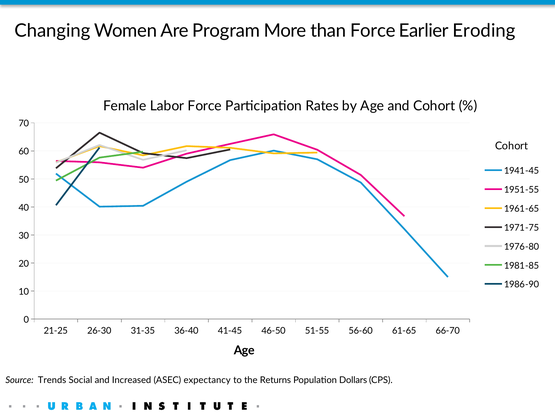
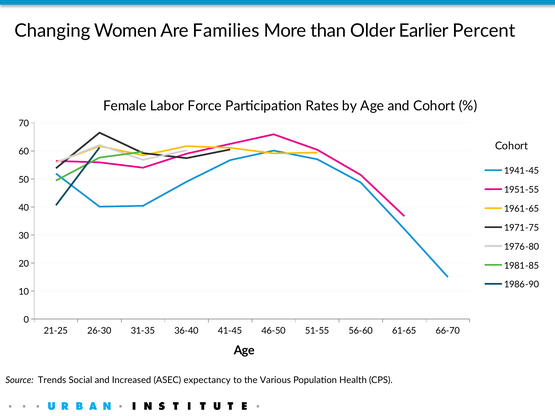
Program: Program -> Families (226, 31)
than Force: Force -> Older (373, 31)
Eroding: Eroding -> Percent (484, 31)
Returns: Returns -> Various (275, 380)
Dollars: Dollars -> Health (353, 380)
